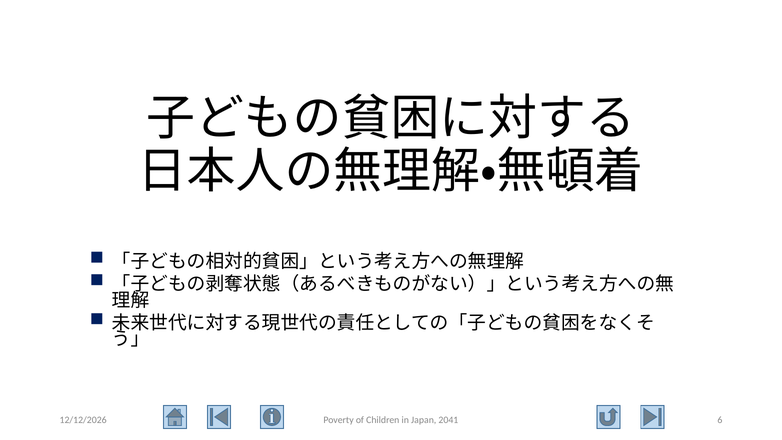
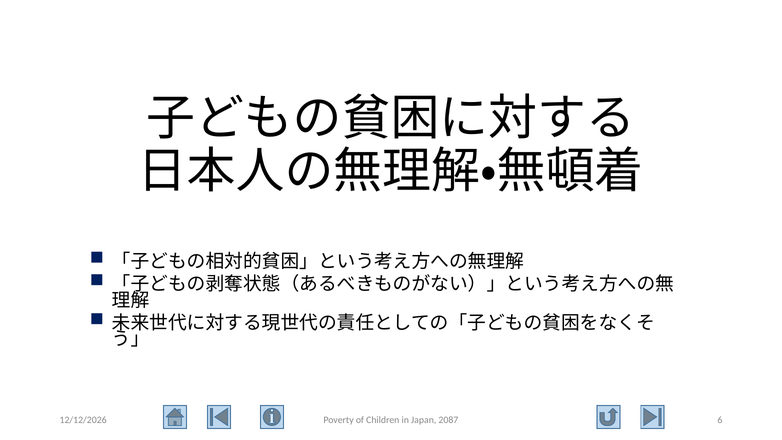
2041: 2041 -> 2087 (448, 420)
